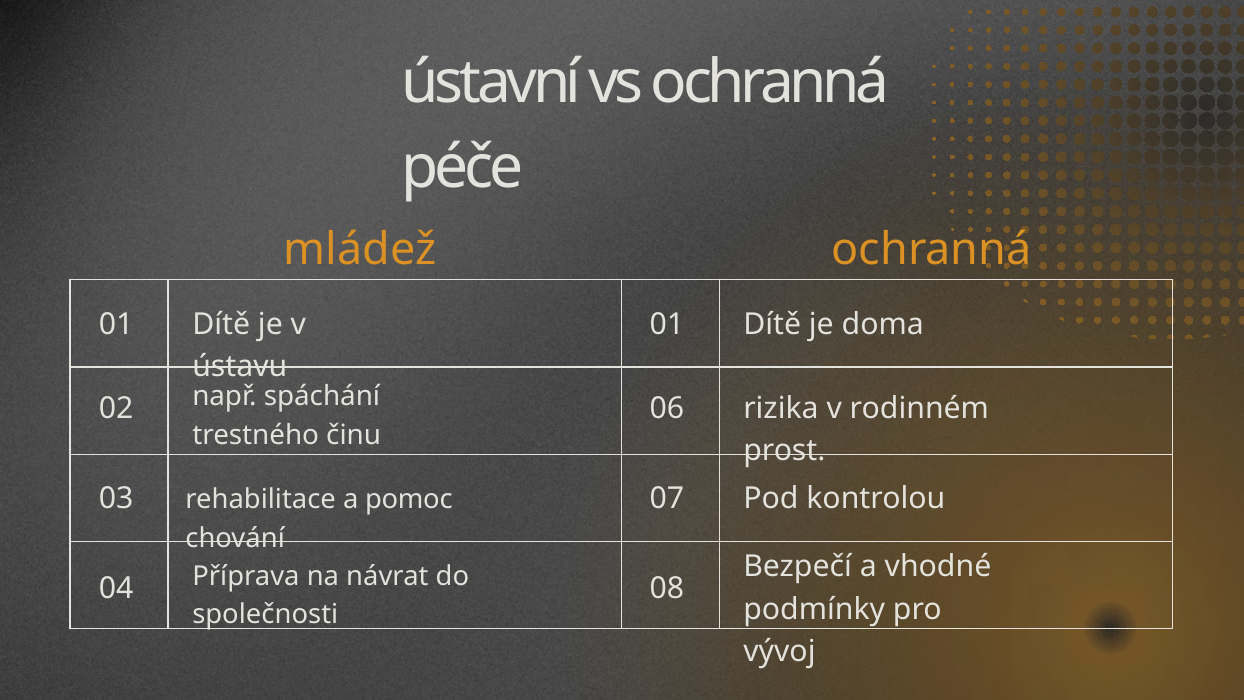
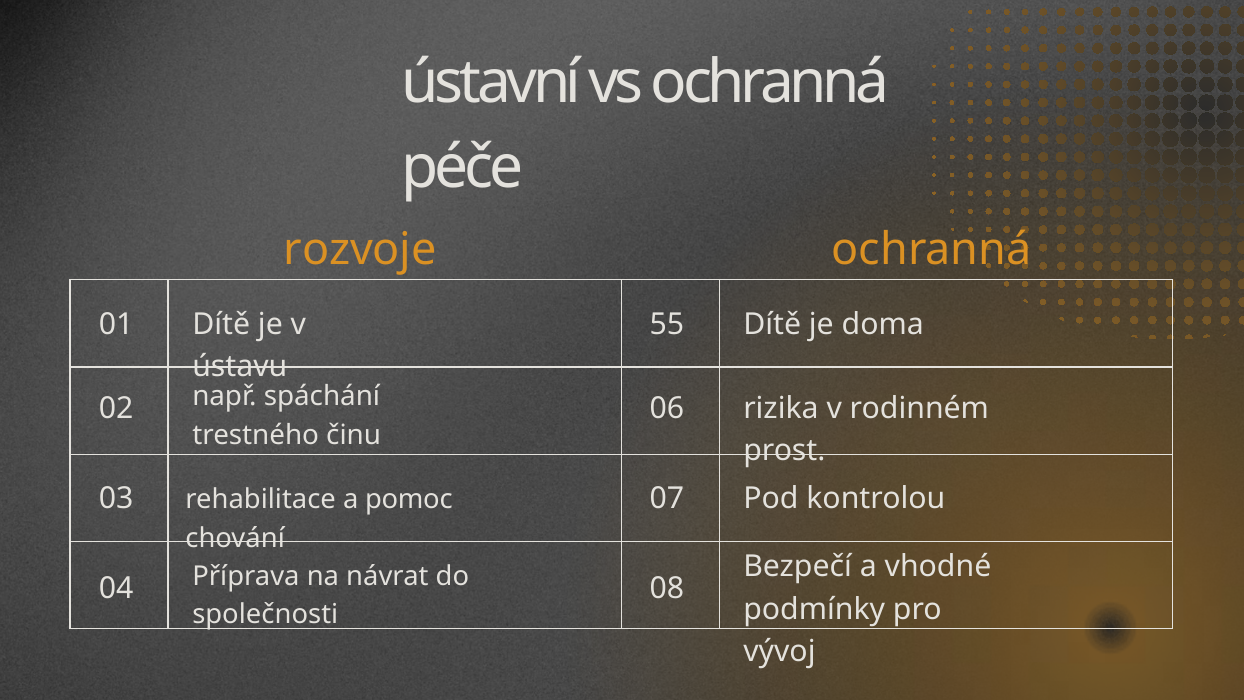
mládež: mládež -> rozvoje (360, 249)
01 01: 01 -> 55 (667, 324)
